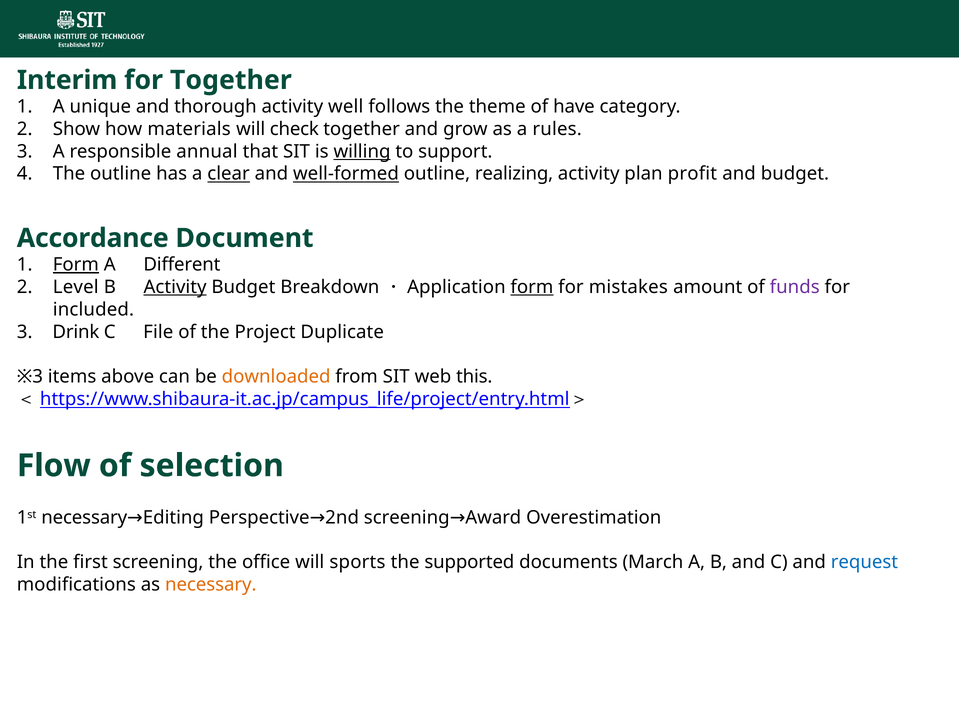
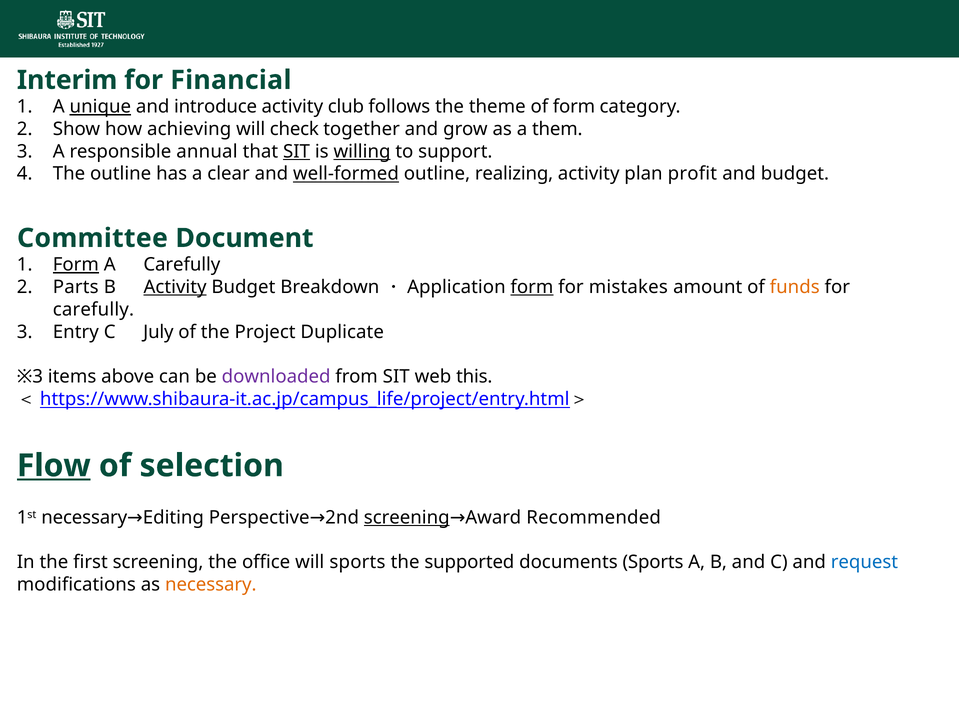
for Together: Together -> Financial (231, 80)
unique underline: none -> present (100, 107)
thorough: thorough -> introduce (216, 107)
well: well -> club (346, 107)
of have: have -> form (574, 107)
materials: materials -> achieving (189, 129)
rules: rules -> them (557, 129)
SIT underline: none -> present (297, 152)
clear underline: present -> none (229, 174)
Accordance: Accordance -> Committee (92, 238)
A Different: Different -> Carefully (182, 265)
Level: Level -> Parts (76, 287)
funds colour: purple -> orange (795, 287)
included: included -> carefully (93, 310)
Drink: Drink -> Entry (76, 332)
File: File -> July (158, 332)
downloaded colour: orange -> purple (276, 377)
Flow underline: none -> present (54, 466)
screening underline: none -> present (407, 518)
Overestimation: Overestimation -> Recommended (594, 518)
documents March: March -> Sports (653, 562)
